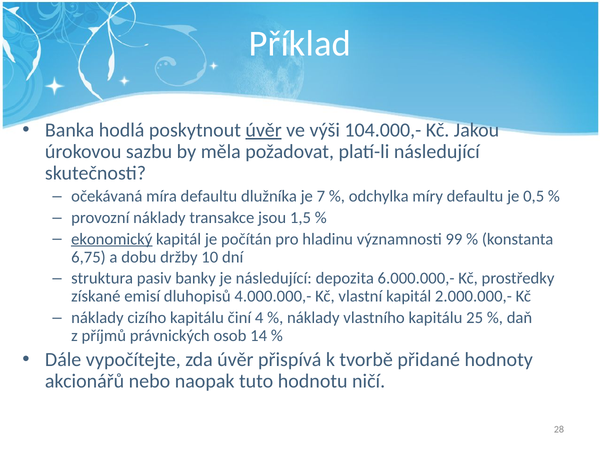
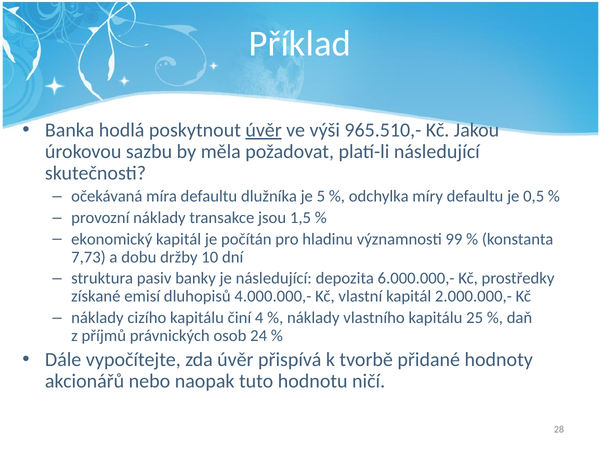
104.000,-: 104.000,- -> 965.510,- (383, 130)
7: 7 -> 5 (321, 196)
ekonomický underline: present -> none (112, 239)
6,75: 6,75 -> 7,73 (88, 257)
14: 14 -> 24 (259, 336)
